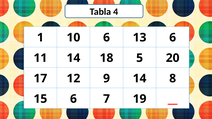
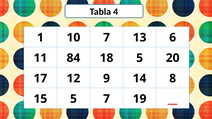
10 6: 6 -> 7 (107, 38)
11 14: 14 -> 84 (73, 58)
15 6: 6 -> 5 (73, 99)
